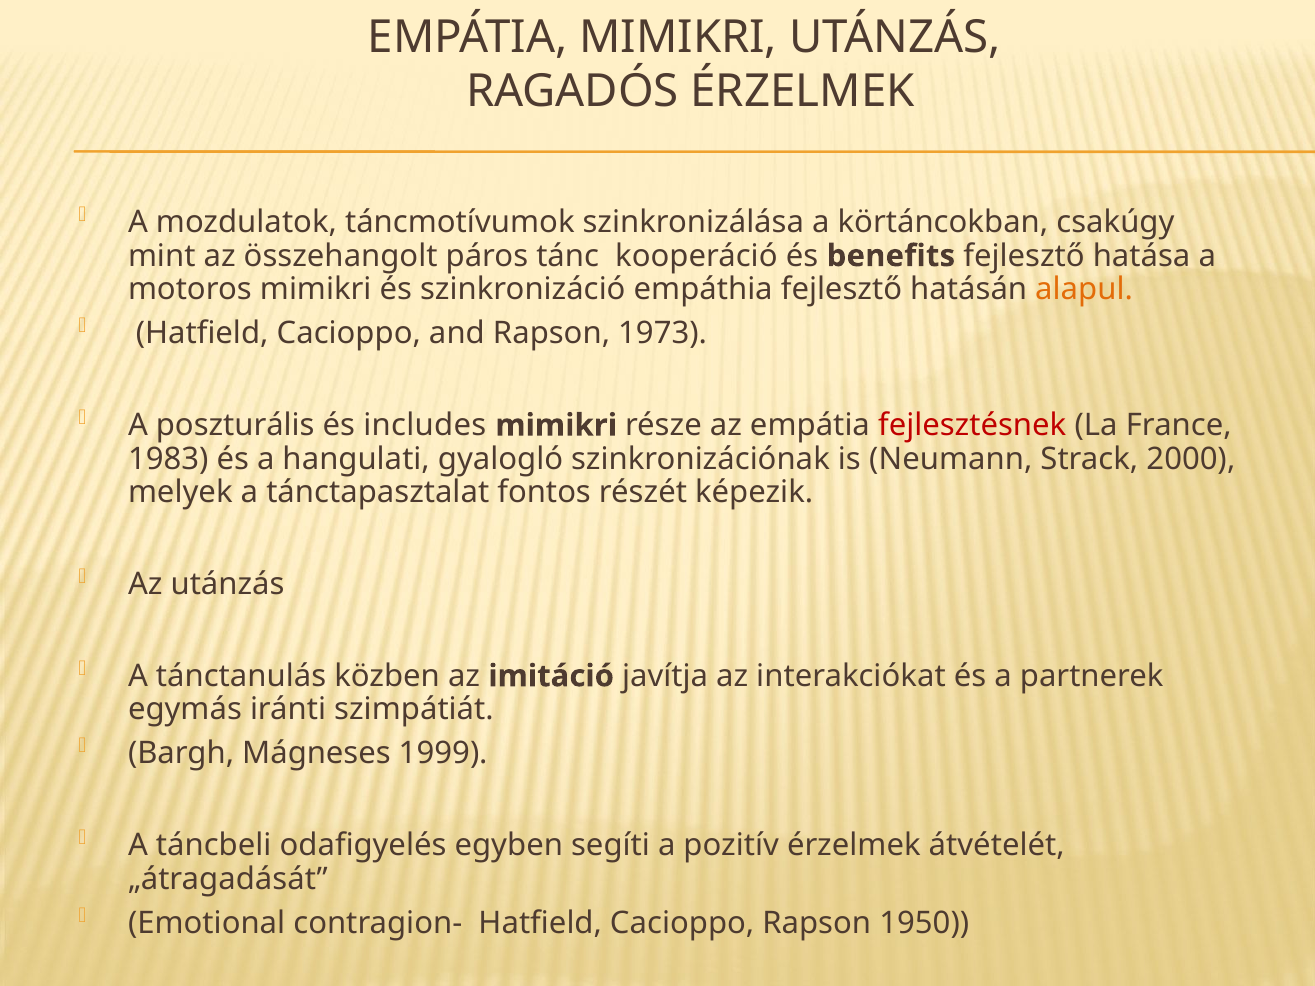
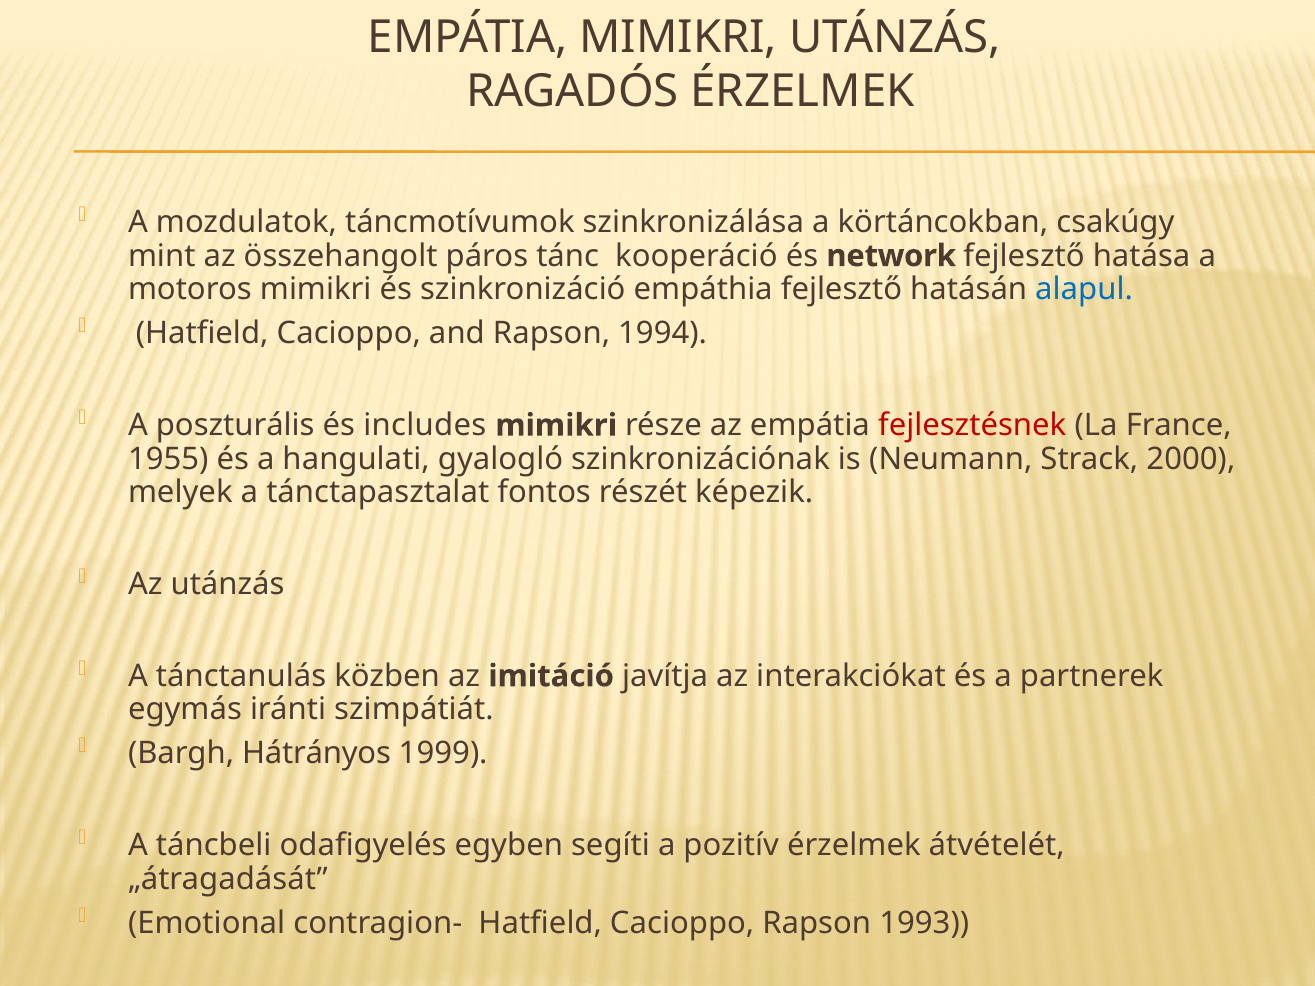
benefits: benefits -> network (891, 256)
alapul colour: orange -> blue (1084, 290)
1973: 1973 -> 1994 (663, 334)
1983: 1983 -> 1955 (168, 459)
Mágneses: Mágneses -> Hátrányos (317, 754)
1950: 1950 -> 1993 (924, 923)
